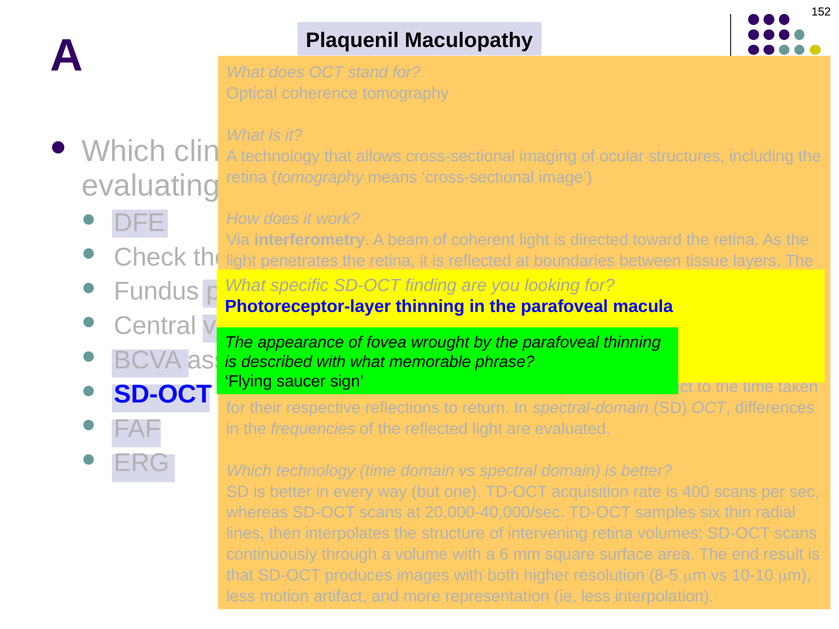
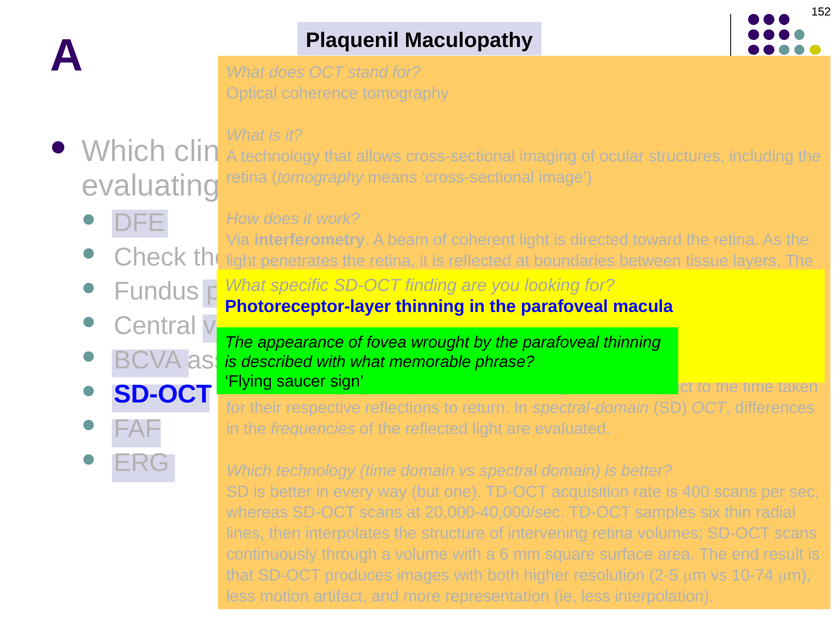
8-5: 8-5 -> 2-5 (664, 576)
10-10: 10-10 -> 10-74 (753, 576)
